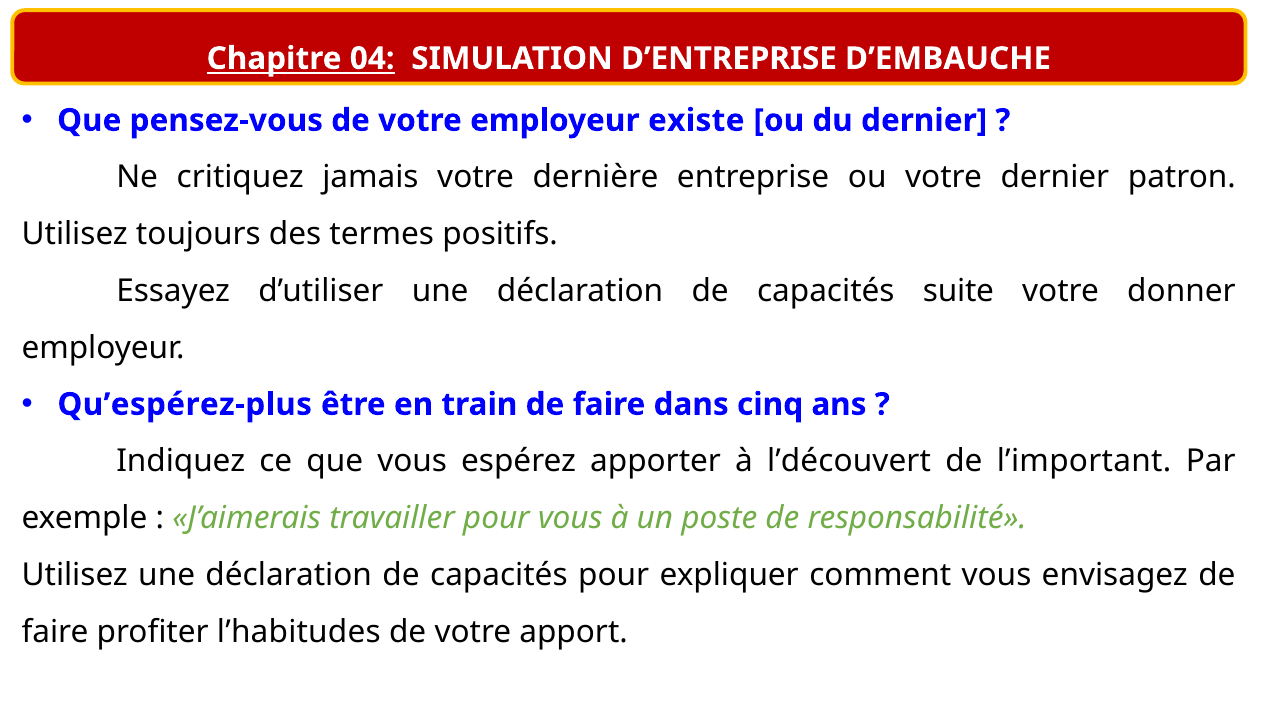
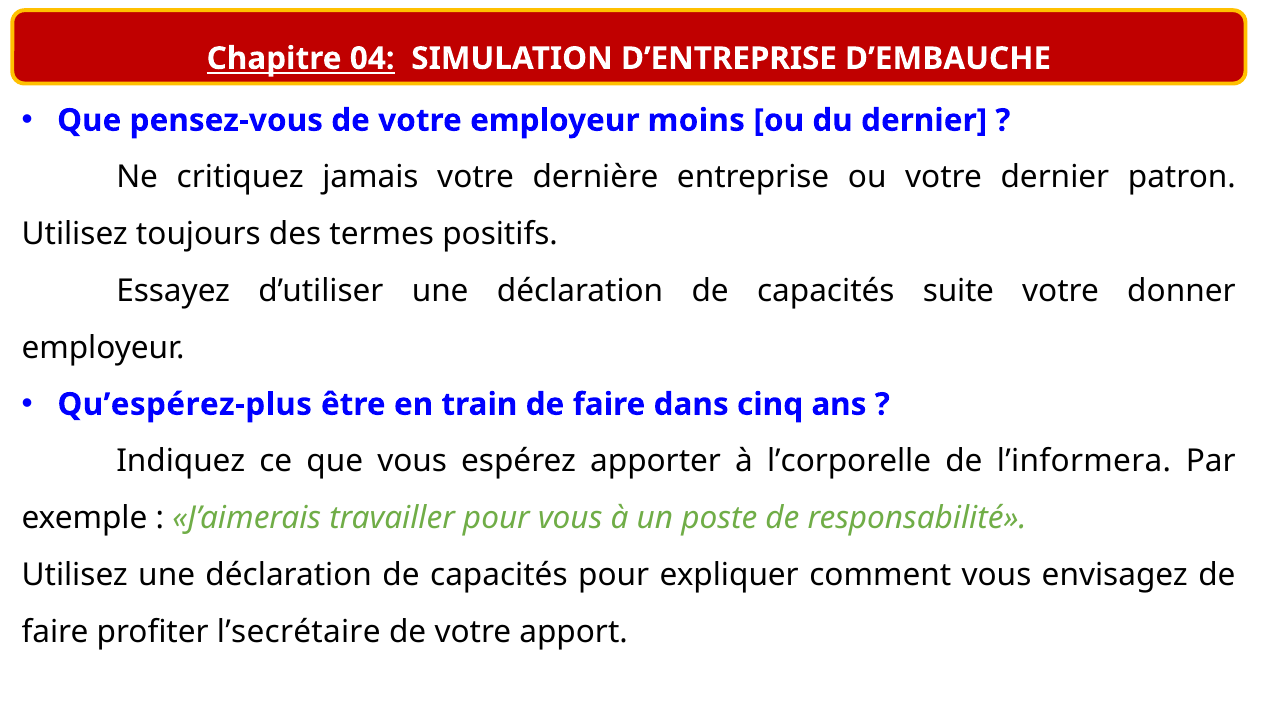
existe: existe -> moins (696, 120)
l’découvert: l’découvert -> l’corporelle (849, 461)
l’important: l’important -> l’informera (1084, 461)
l’habitudes: l’habitudes -> l’secrétaire (299, 631)
